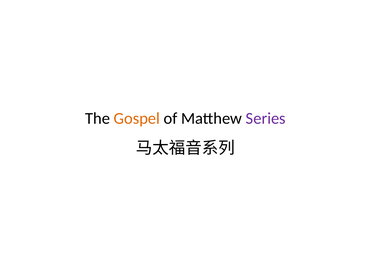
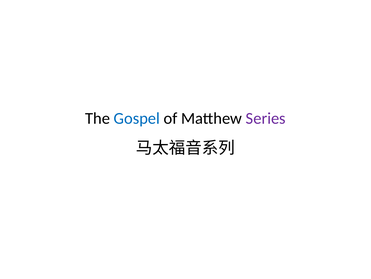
Gospel colour: orange -> blue (137, 118)
